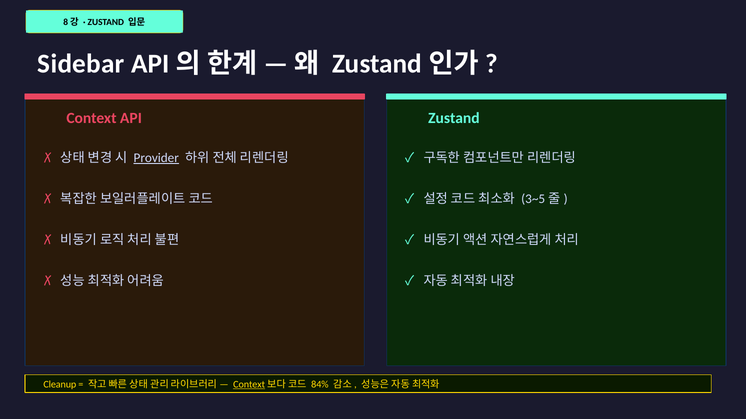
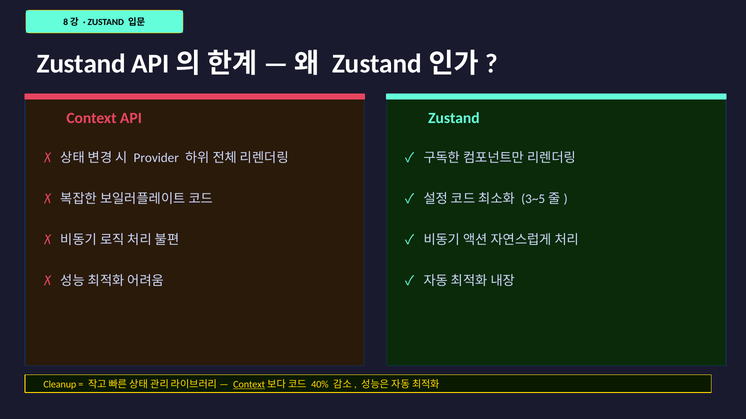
Sidebar: Sidebar -> Zustand (81, 64)
Provider underline: present -> none (156, 158)
84%: 84% -> 40% (320, 385)
